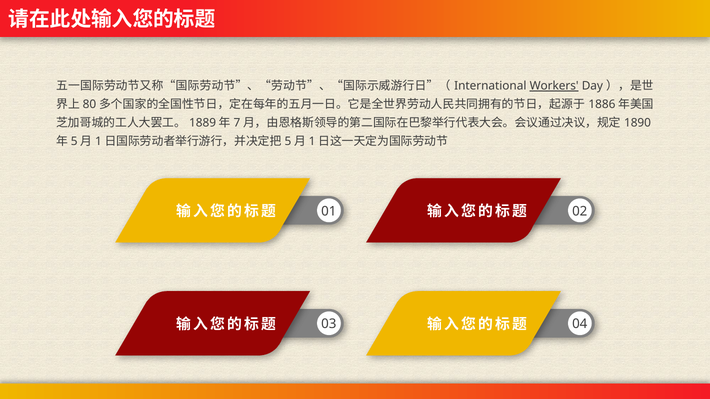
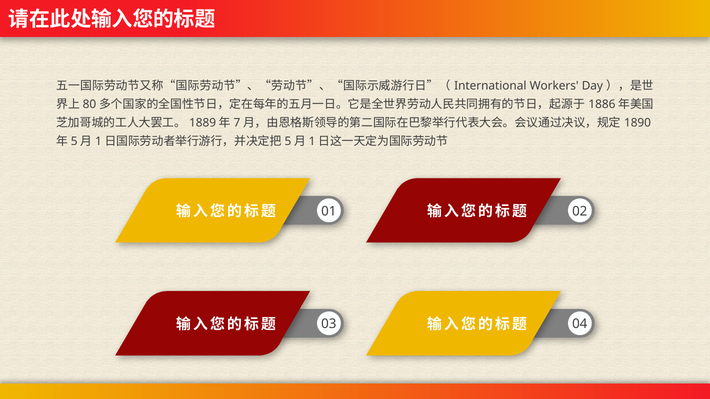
Workers underline: present -> none (554, 86)
